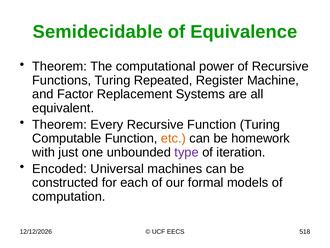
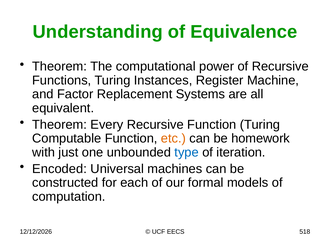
Semidecidable: Semidecidable -> Understanding (98, 32)
Repeated: Repeated -> Instances (163, 80)
type colour: purple -> blue (187, 152)
